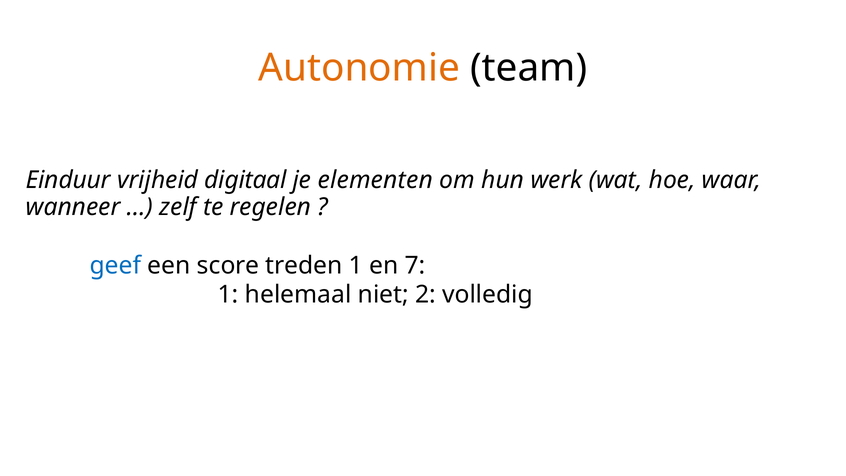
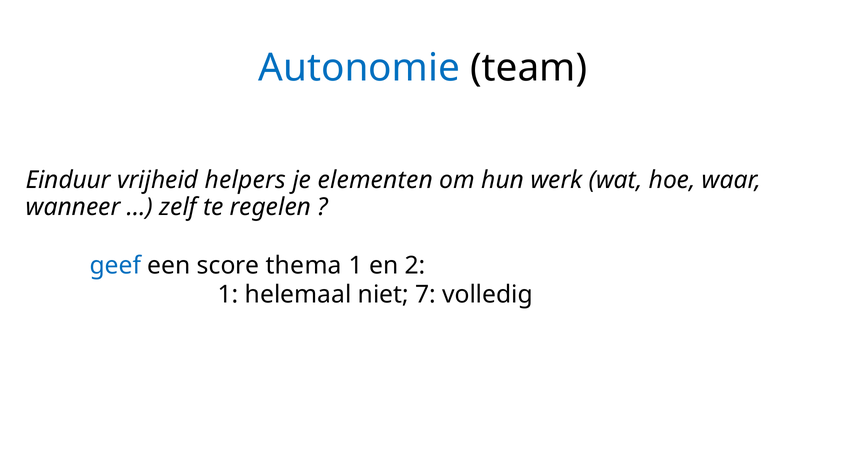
Autonomie colour: orange -> blue (359, 68)
digitaal: digitaal -> helpers (245, 180)
treden: treden -> thema (304, 265)
7: 7 -> 2 (415, 265)
2: 2 -> 7 (425, 295)
